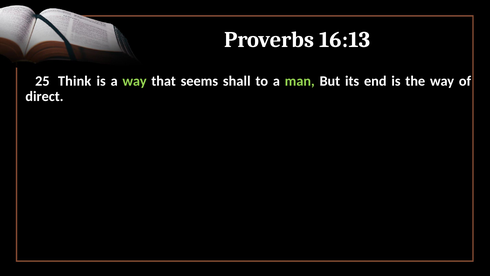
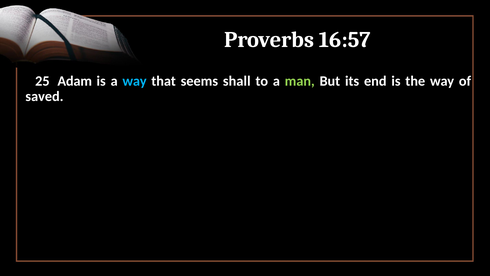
16:13: 16:13 -> 16:57 (345, 40)
Think: Think -> Adam (75, 81)
way colour: light green -> light blue (135, 81)
direct: direct -> saved (44, 96)
